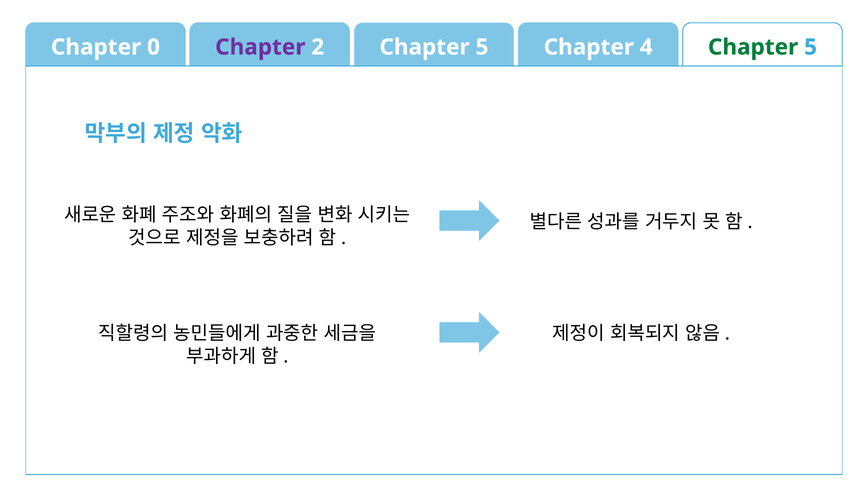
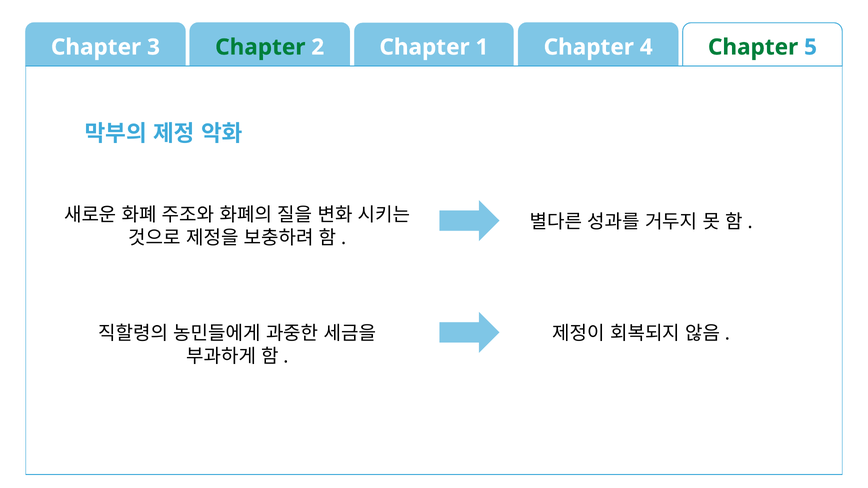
0: 0 -> 3 (153, 47)
Chapter colour: purple -> green (260, 47)
2 Chapter 5: 5 -> 1 (482, 47)
